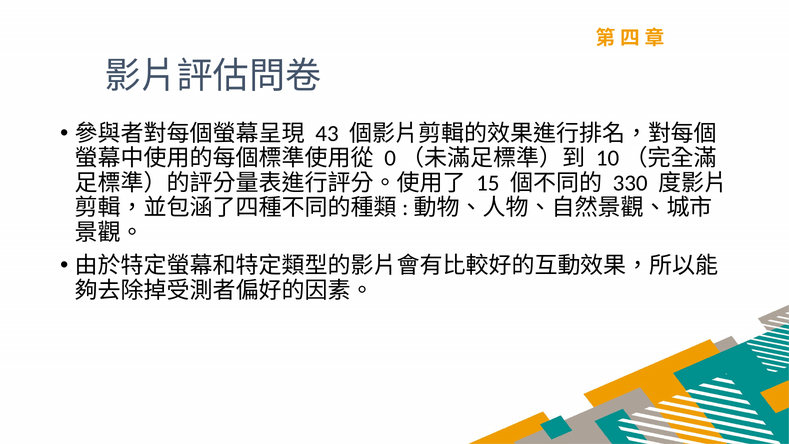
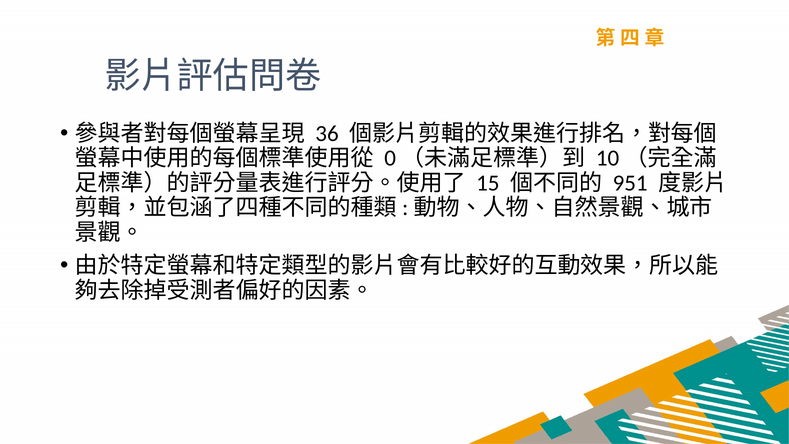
43: 43 -> 36 (327, 133)
330: 330 -> 951 (630, 183)
